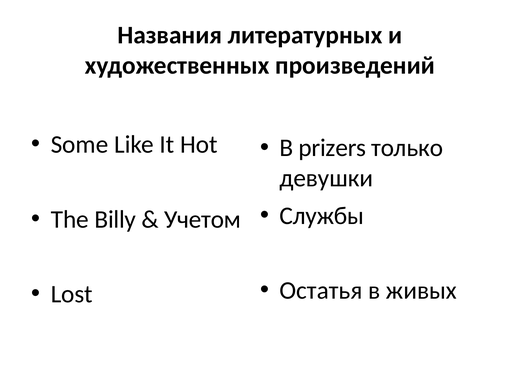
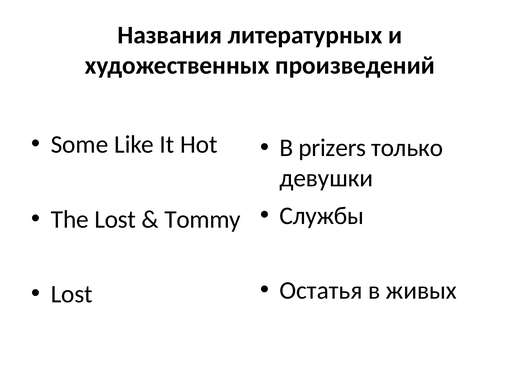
The Billy: Billy -> Lost (115, 219)
Учетом: Учетом -> Tommy (203, 219)
